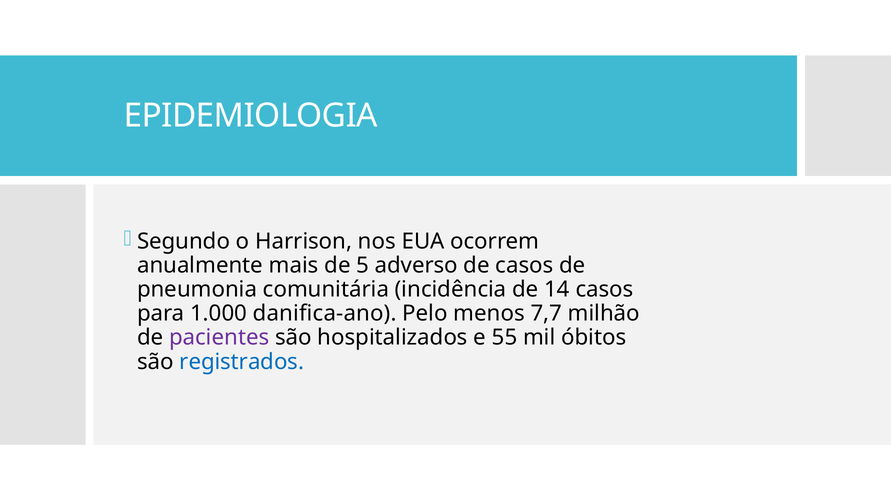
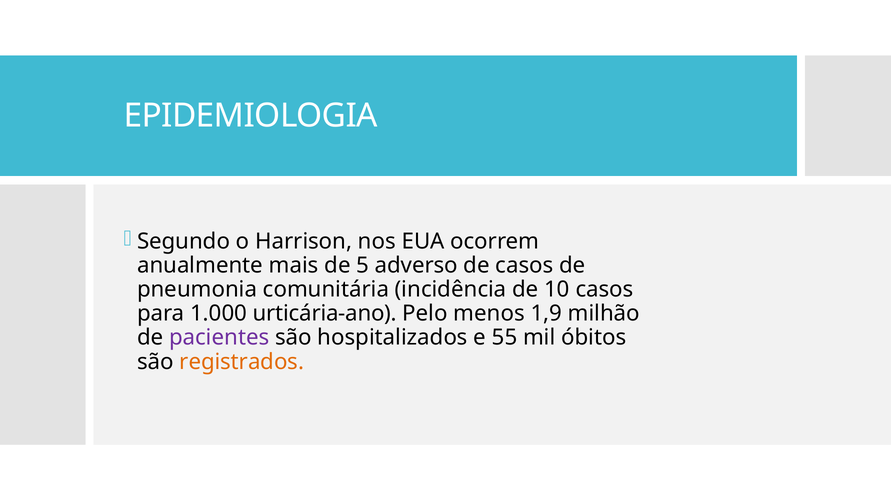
14: 14 -> 10 (557, 290)
danifica-ano: danifica-ano -> urticária-ano (325, 314)
7,7: 7,7 -> 1,9 (546, 314)
registrados colour: blue -> orange (242, 362)
